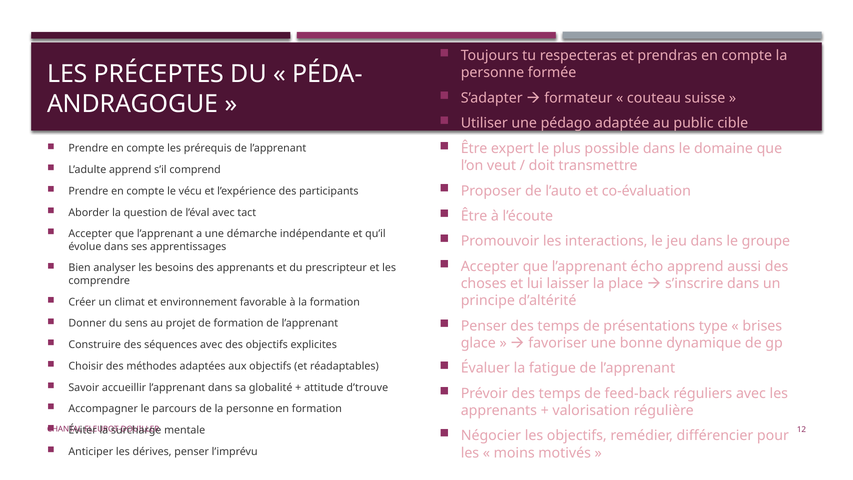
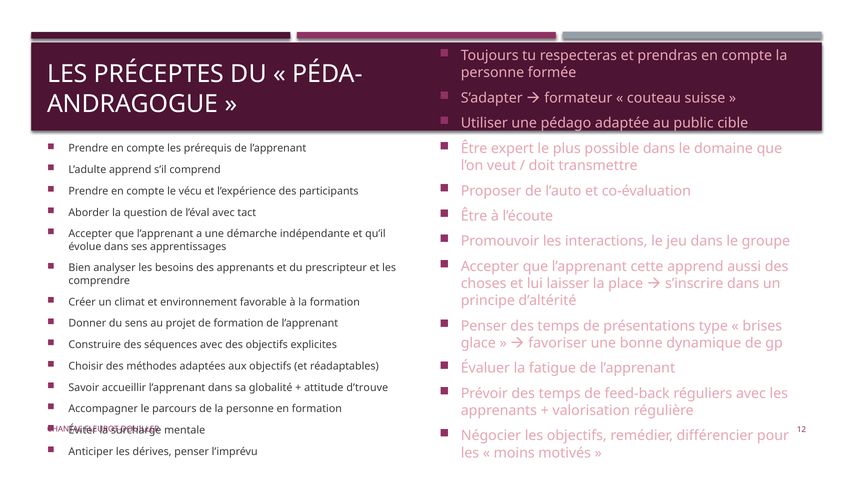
écho: écho -> cette (647, 266)
